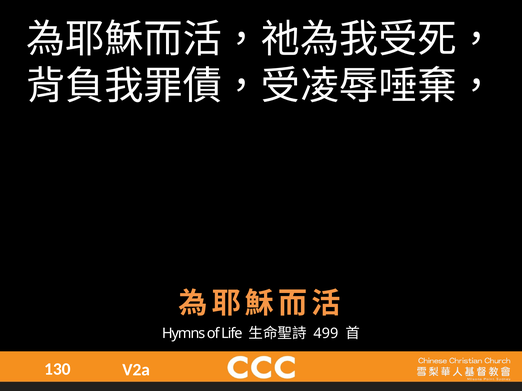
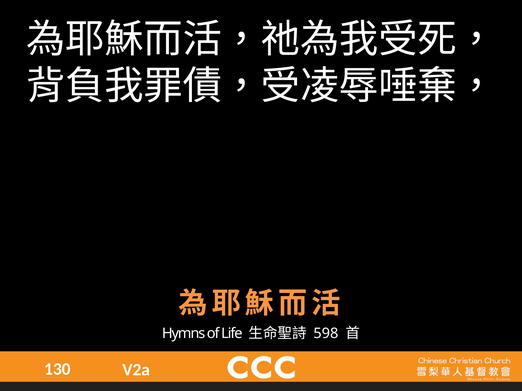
499: 499 -> 598 (326, 334)
